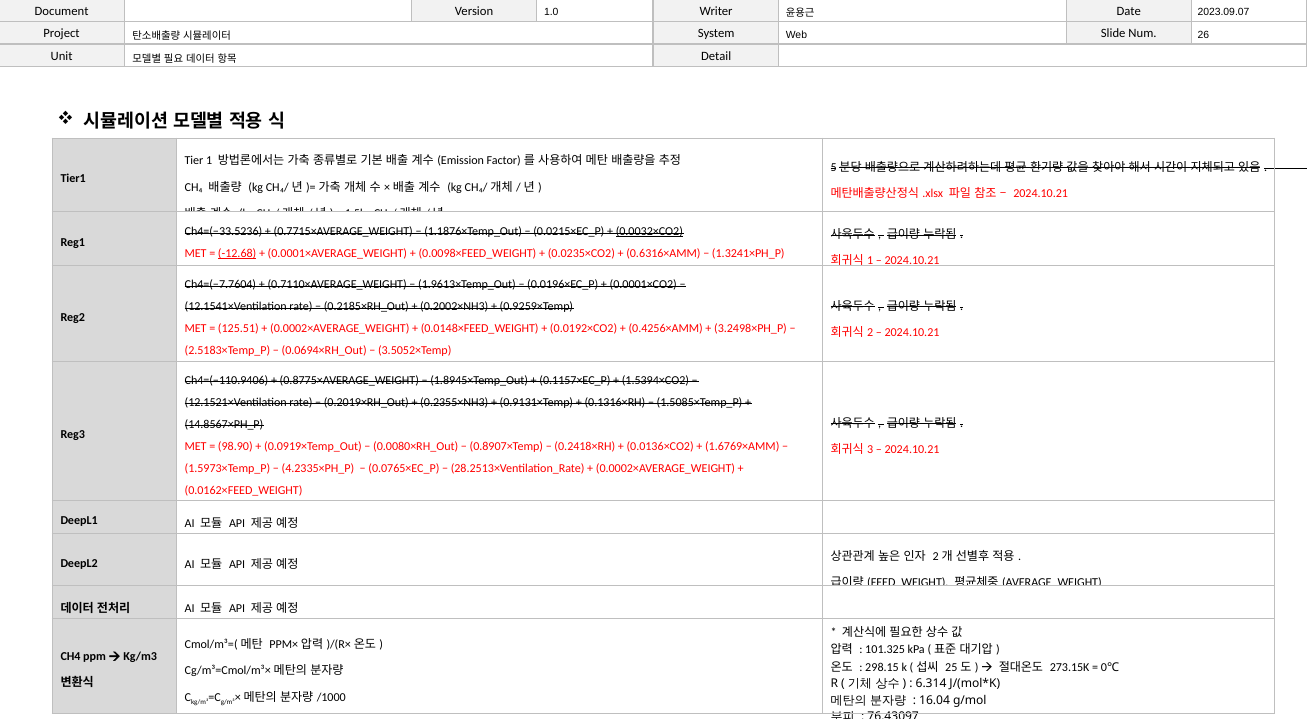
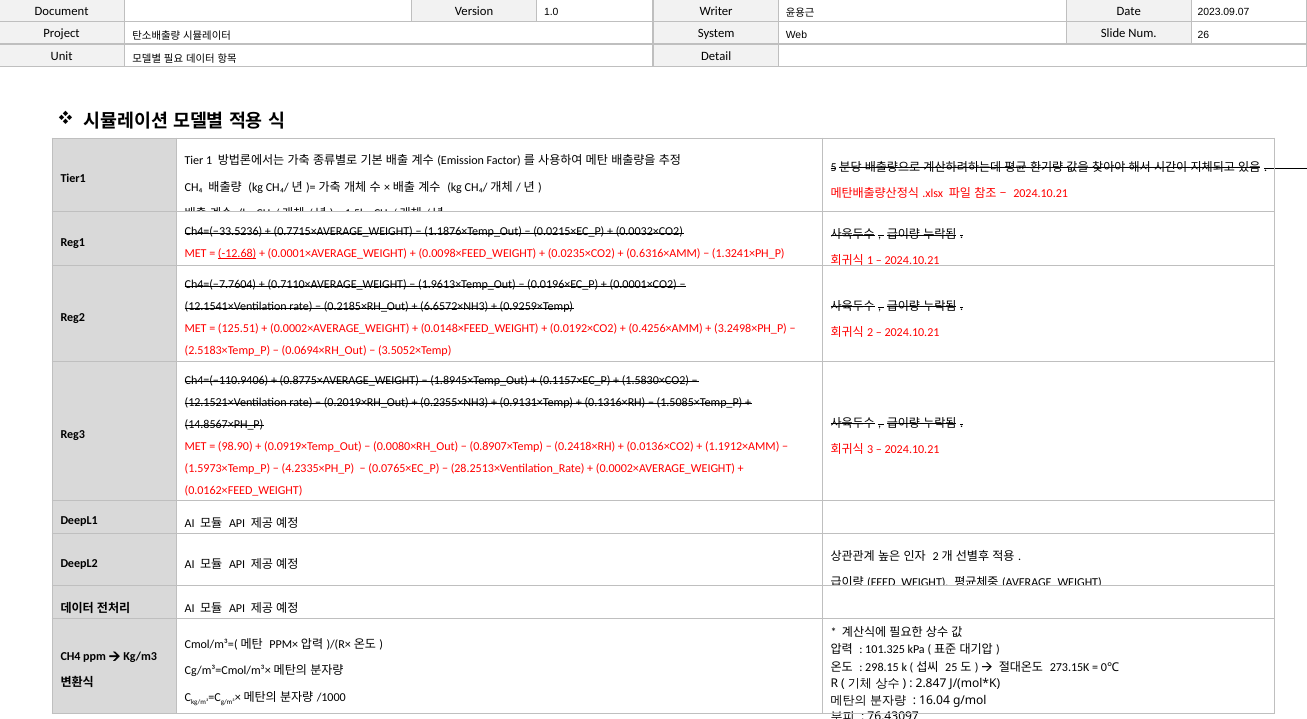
0.0032×CO2 underline: present -> none (649, 232)
0.2002×NH3: 0.2002×NH3 -> 6.6572×NH3 (454, 307)
1.5394×CO2: 1.5394×CO2 -> 1.5830×CO2 (655, 380)
1.6769×AMM: 1.6769×AMM -> 1.1912×AMM (742, 446)
6.314: 6.314 -> 2.847 (931, 683)
